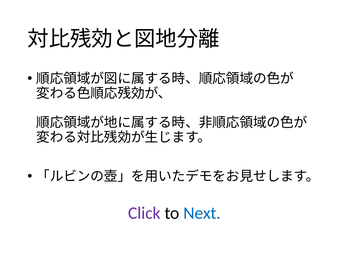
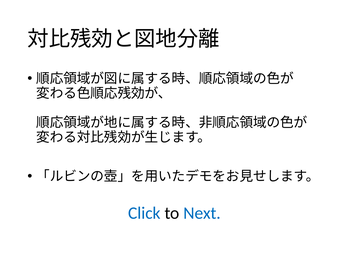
Click colour: purple -> blue (144, 213)
